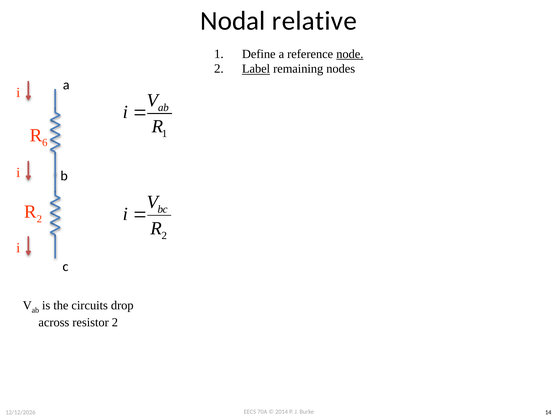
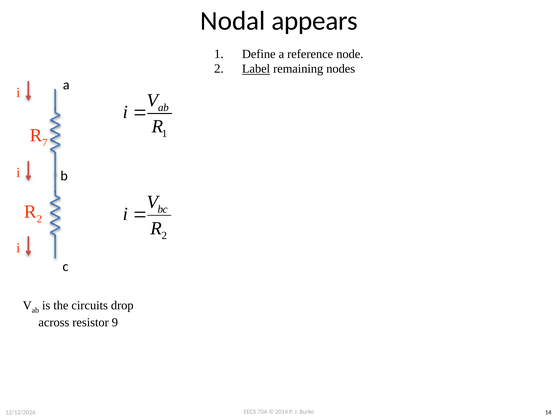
relative: relative -> appears (315, 21)
node underline: present -> none (350, 54)
6: 6 -> 7 (45, 143)
resistor 2: 2 -> 9 (115, 323)
